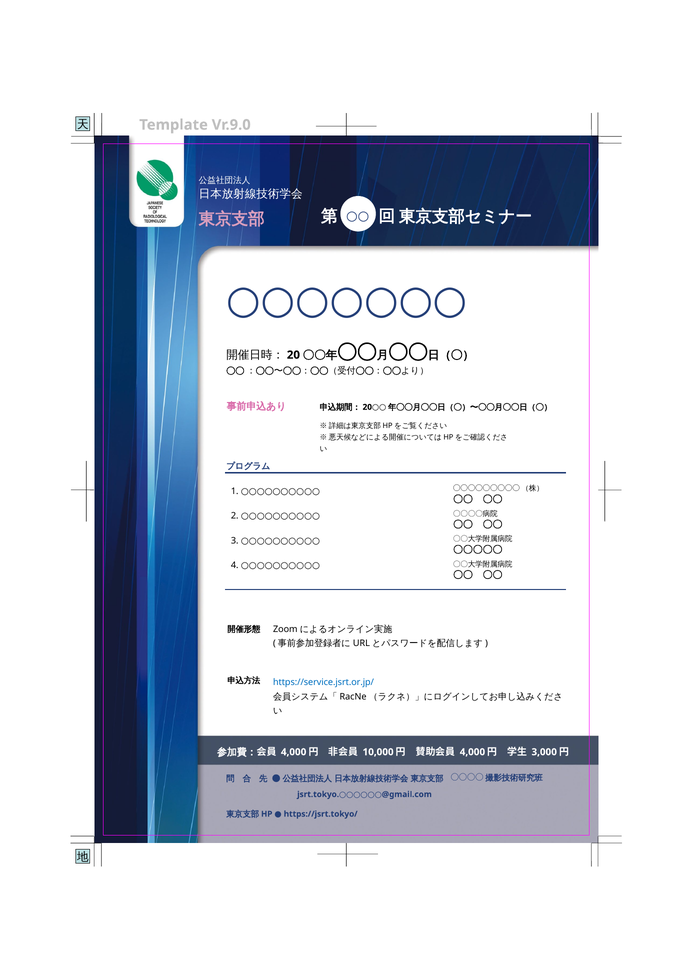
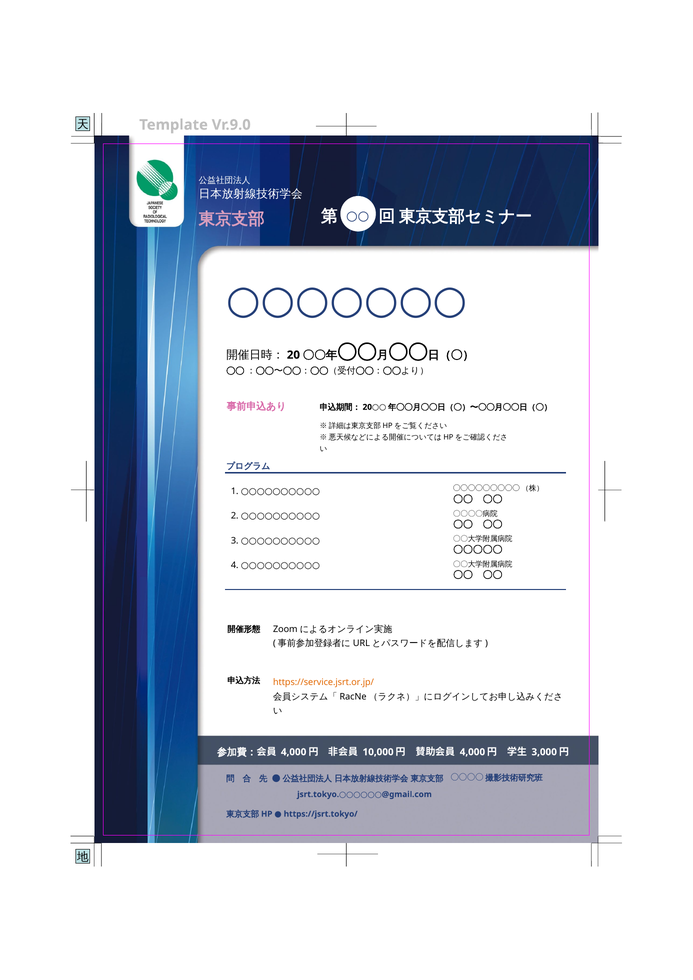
https://service.jsrt.or.jp/ colour: blue -> orange (323, 682)
